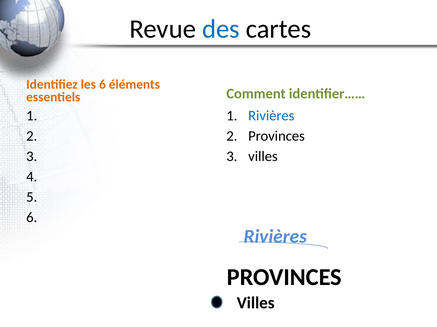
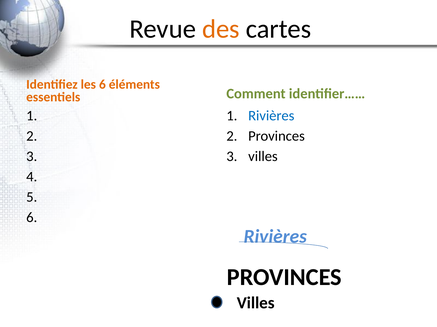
des colour: blue -> orange (221, 29)
